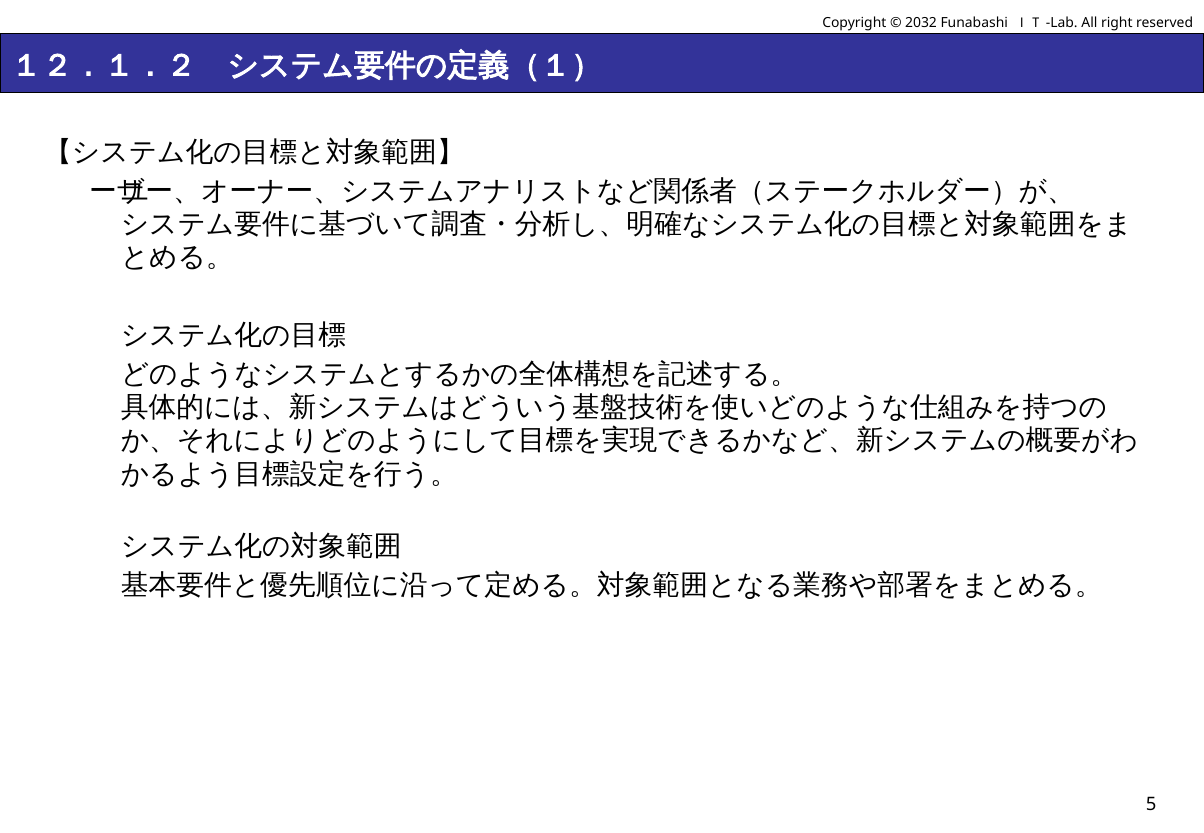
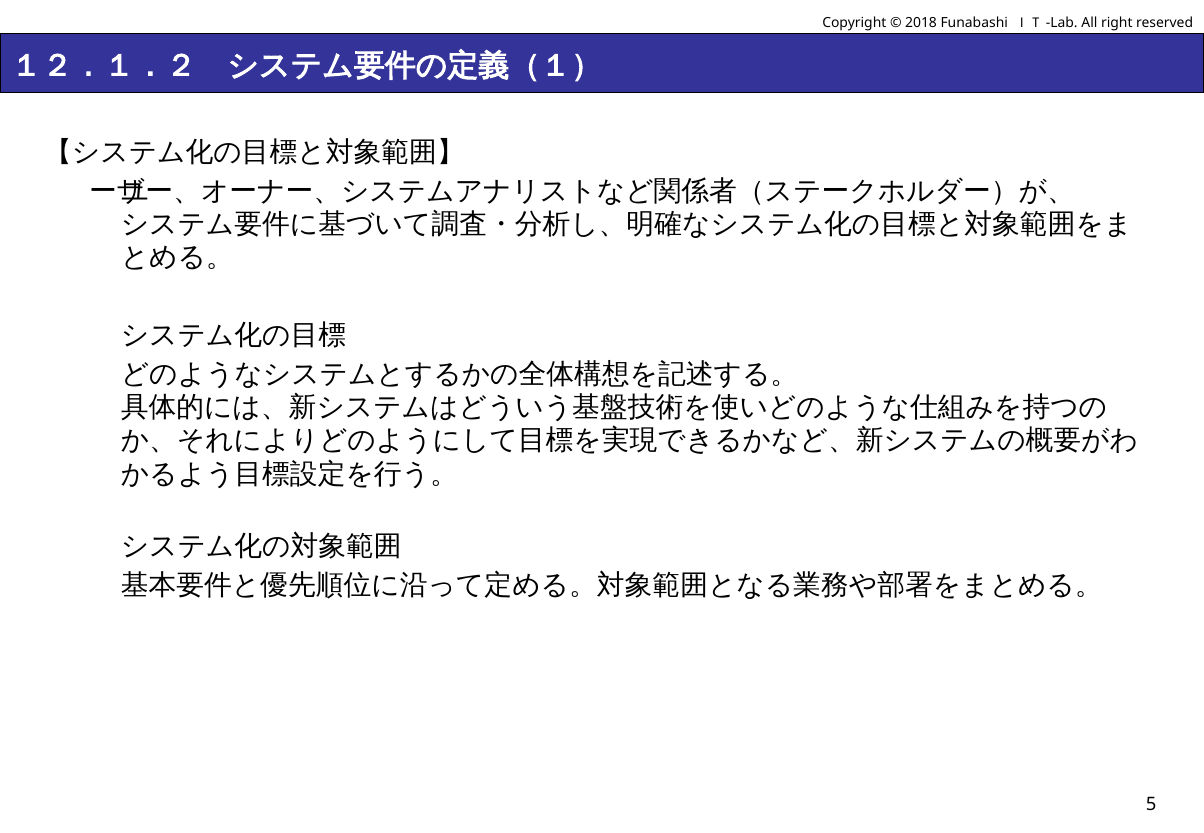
2032: 2032 -> 2018 (921, 23)
